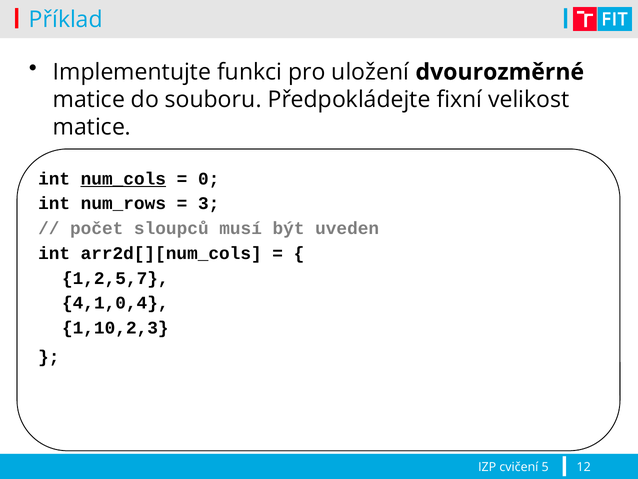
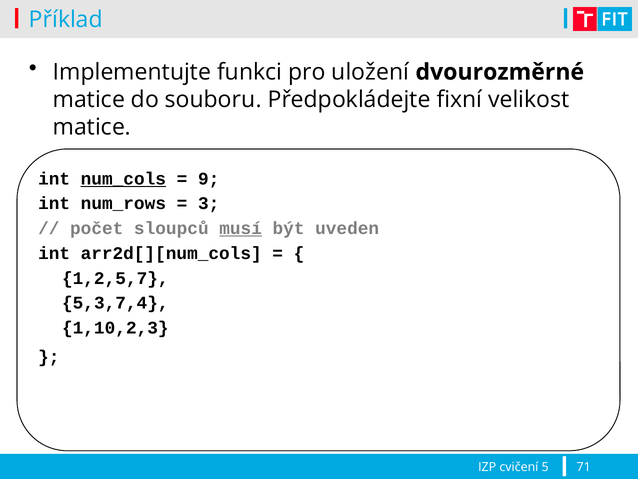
0: 0 -> 9 (209, 179)
musí underline: none -> present (241, 228)
4,1,0,4: 4,1,0,4 -> 5,3,7,4 (115, 303)
12: 12 -> 71 (584, 467)
